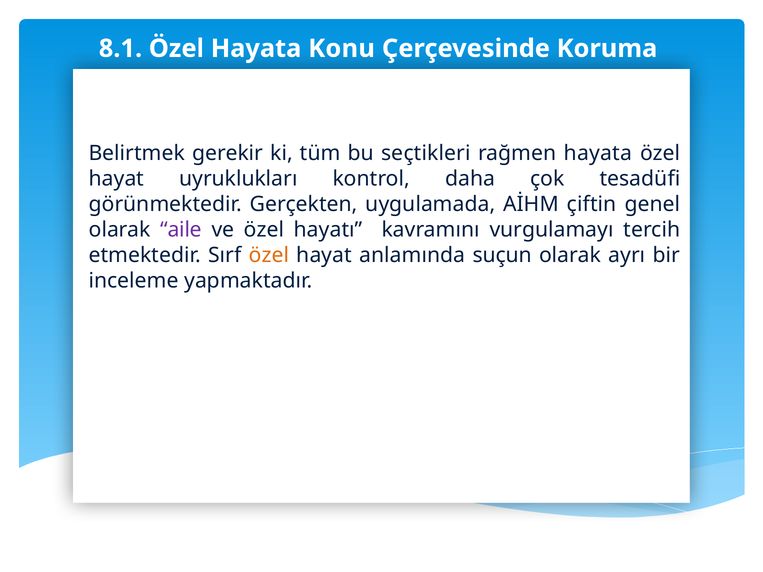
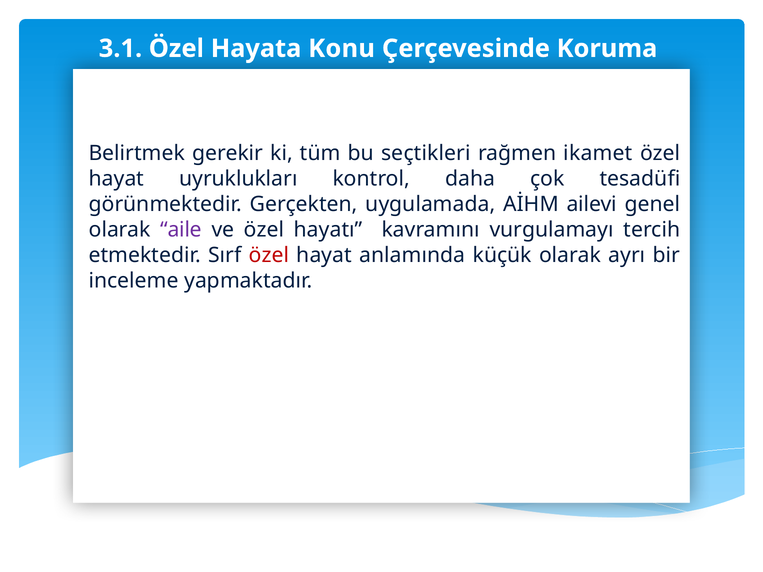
8.1: 8.1 -> 3.1 (120, 49)
rağmen hayata: hayata -> ikamet (598, 153)
çiftin: çiftin -> ailevi (592, 204)
özel colour: orange -> red (269, 255)
suçun: suçun -> küçük (502, 255)
